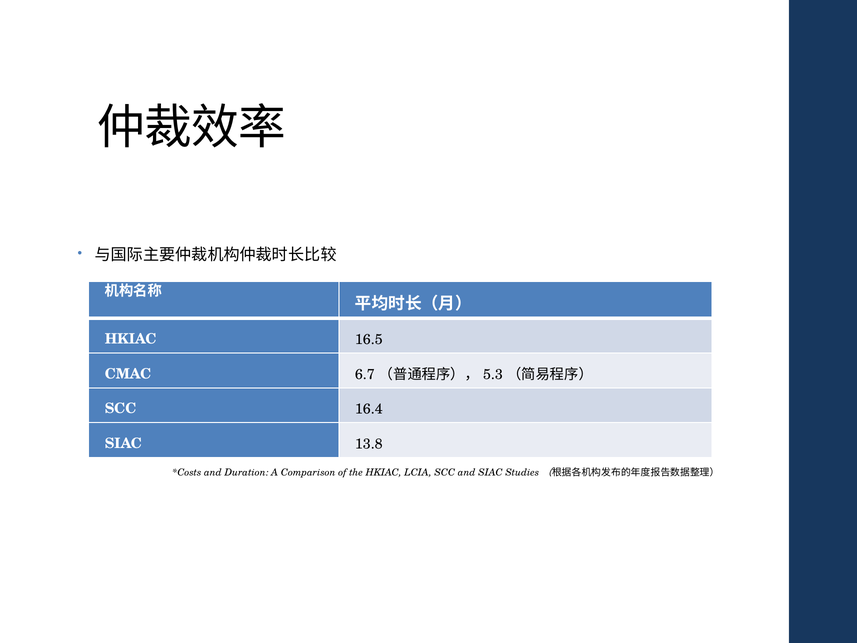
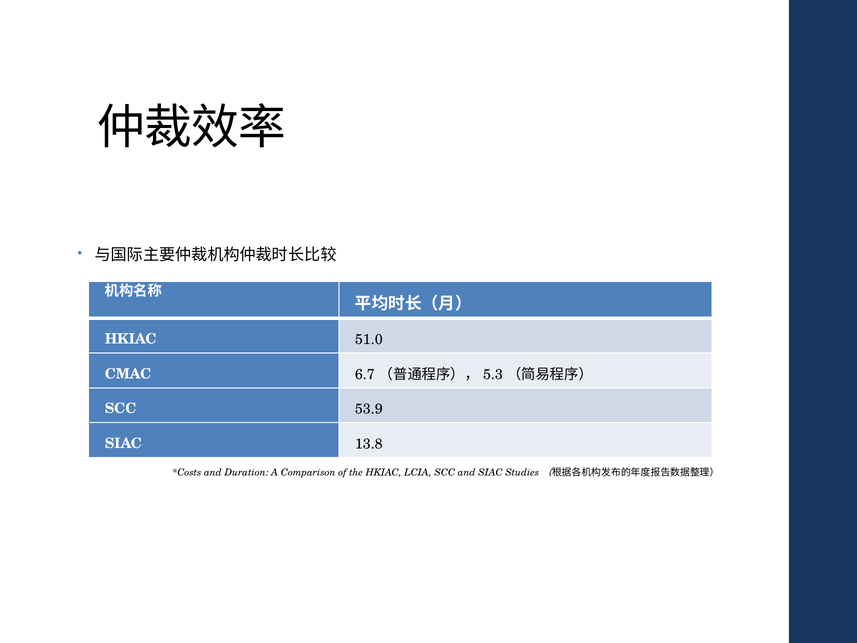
16.5: 16.5 -> 51.0 (369, 339)
16.4: 16.4 -> 53.9 (369, 409)
